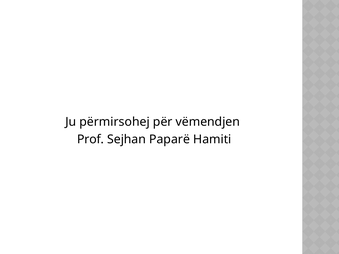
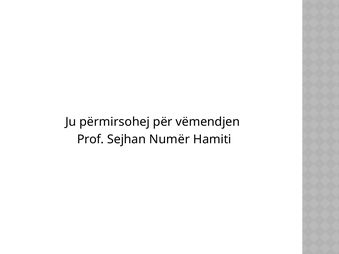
Paparë: Paparë -> Numër (169, 140)
